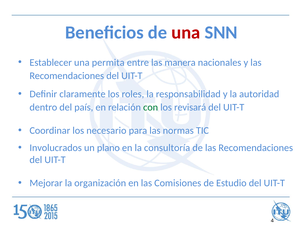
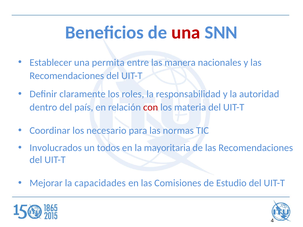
con colour: green -> red (151, 108)
revisará: revisará -> materia (190, 108)
plano: plano -> todos (108, 148)
consultoría: consultoría -> mayoritaria (167, 148)
organización: organización -> capacidades (100, 183)
